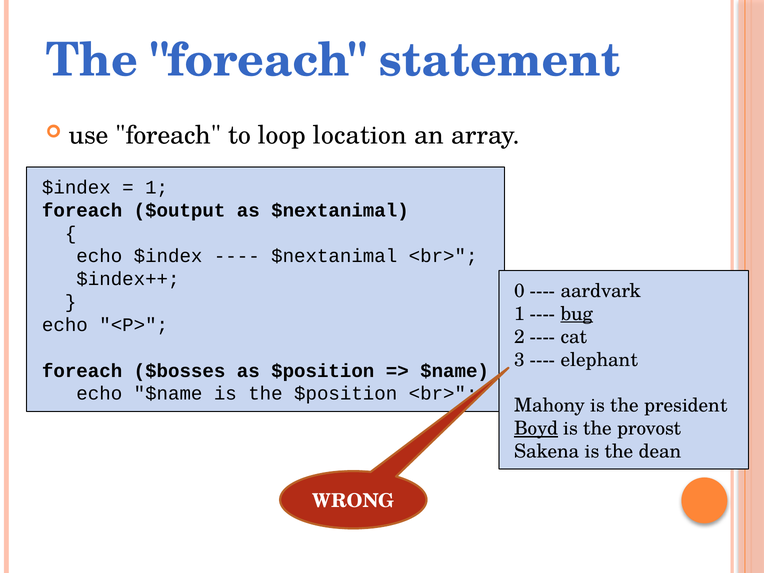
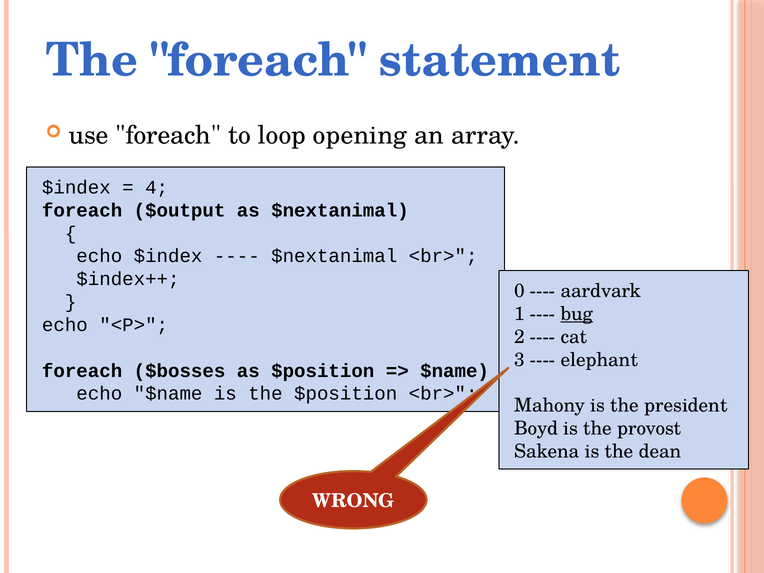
location: location -> opening (360, 135)
1: 1 -> 4 (157, 187)
Boyd underline: present -> none (536, 428)
